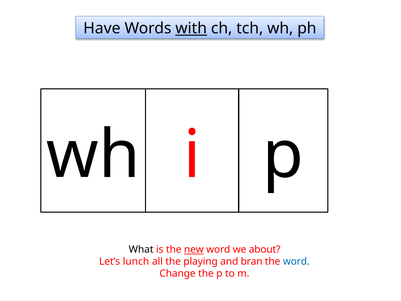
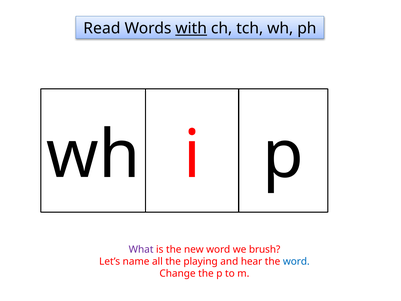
Have: Have -> Read (102, 28)
What colour: black -> purple (141, 249)
new underline: present -> none (194, 249)
about: about -> brush (265, 249)
lunch: lunch -> name (136, 261)
bran: bran -> hear (252, 261)
